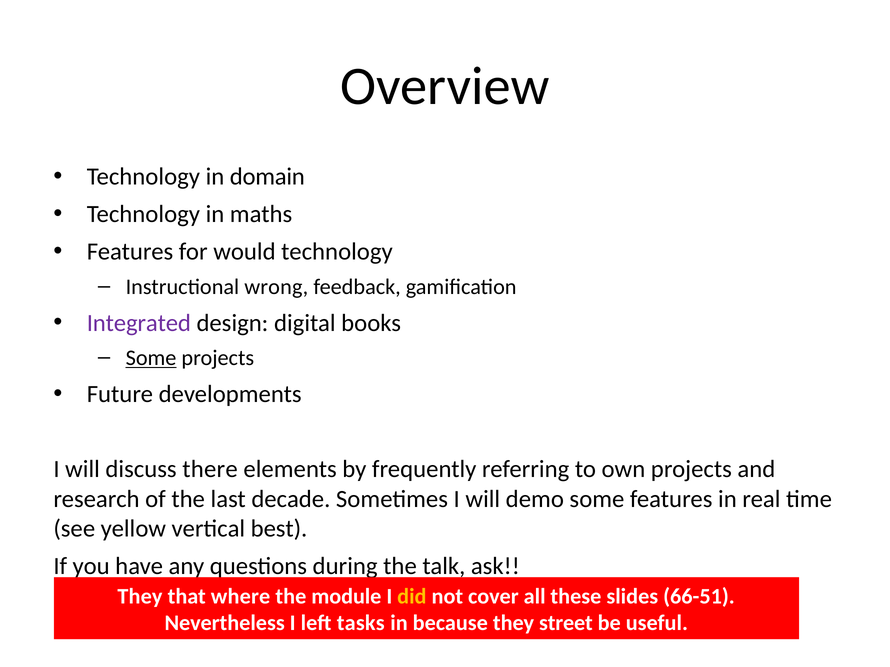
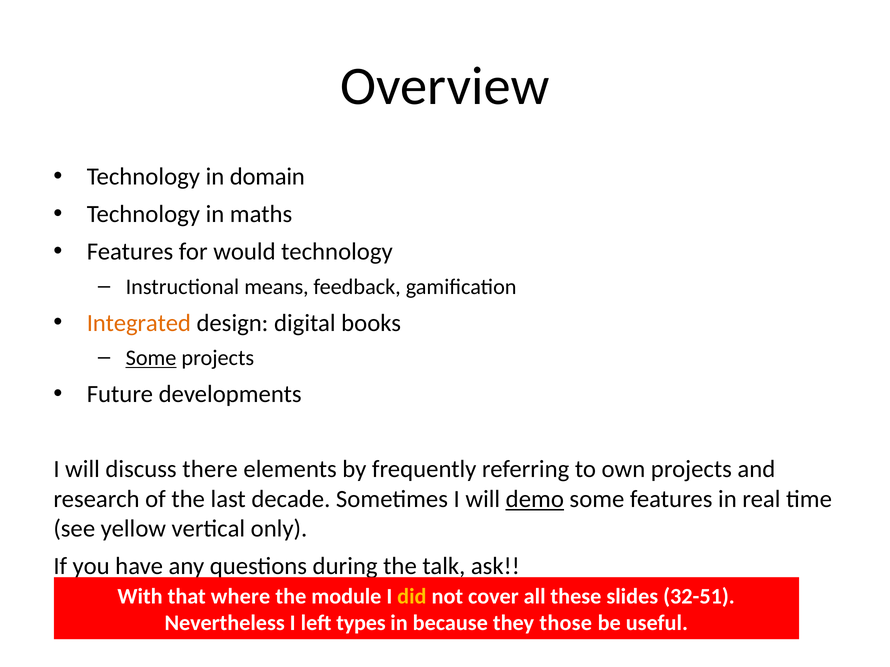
wrong: wrong -> means (276, 287)
Integrated colour: purple -> orange (139, 323)
demo underline: none -> present (535, 499)
best: best -> only (279, 529)
They: They -> With (140, 597)
66-51: 66-51 -> 32-51 (699, 597)
tasks: tasks -> types (361, 624)
street: street -> those (566, 624)
